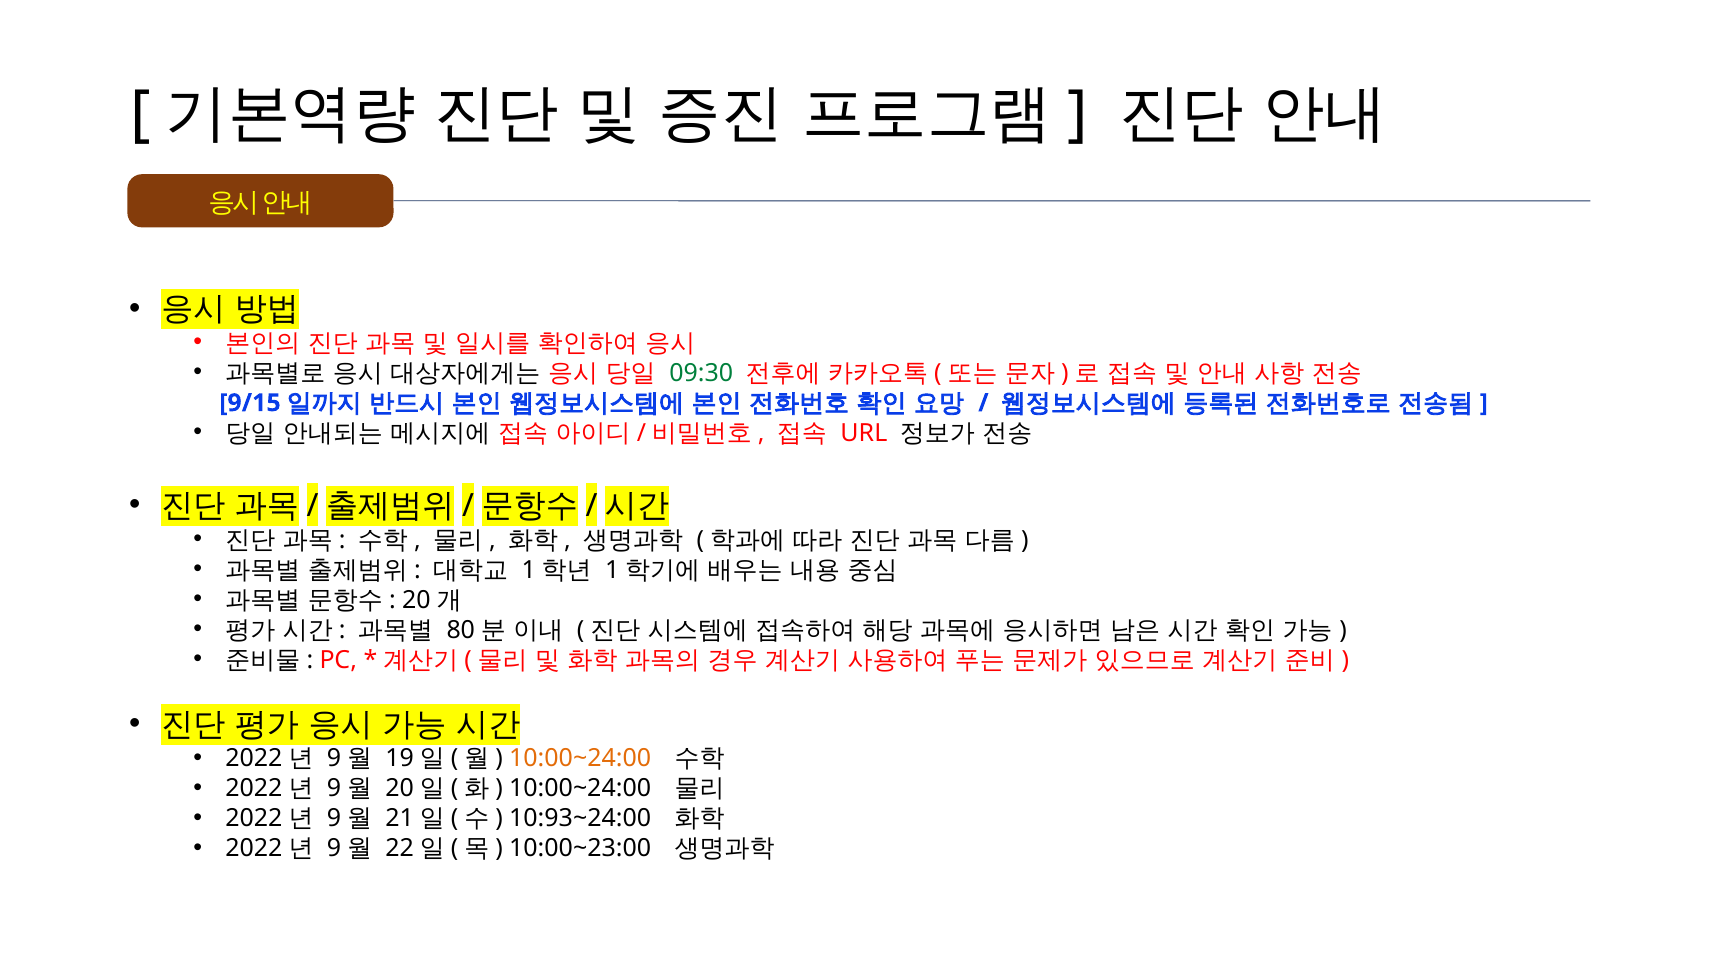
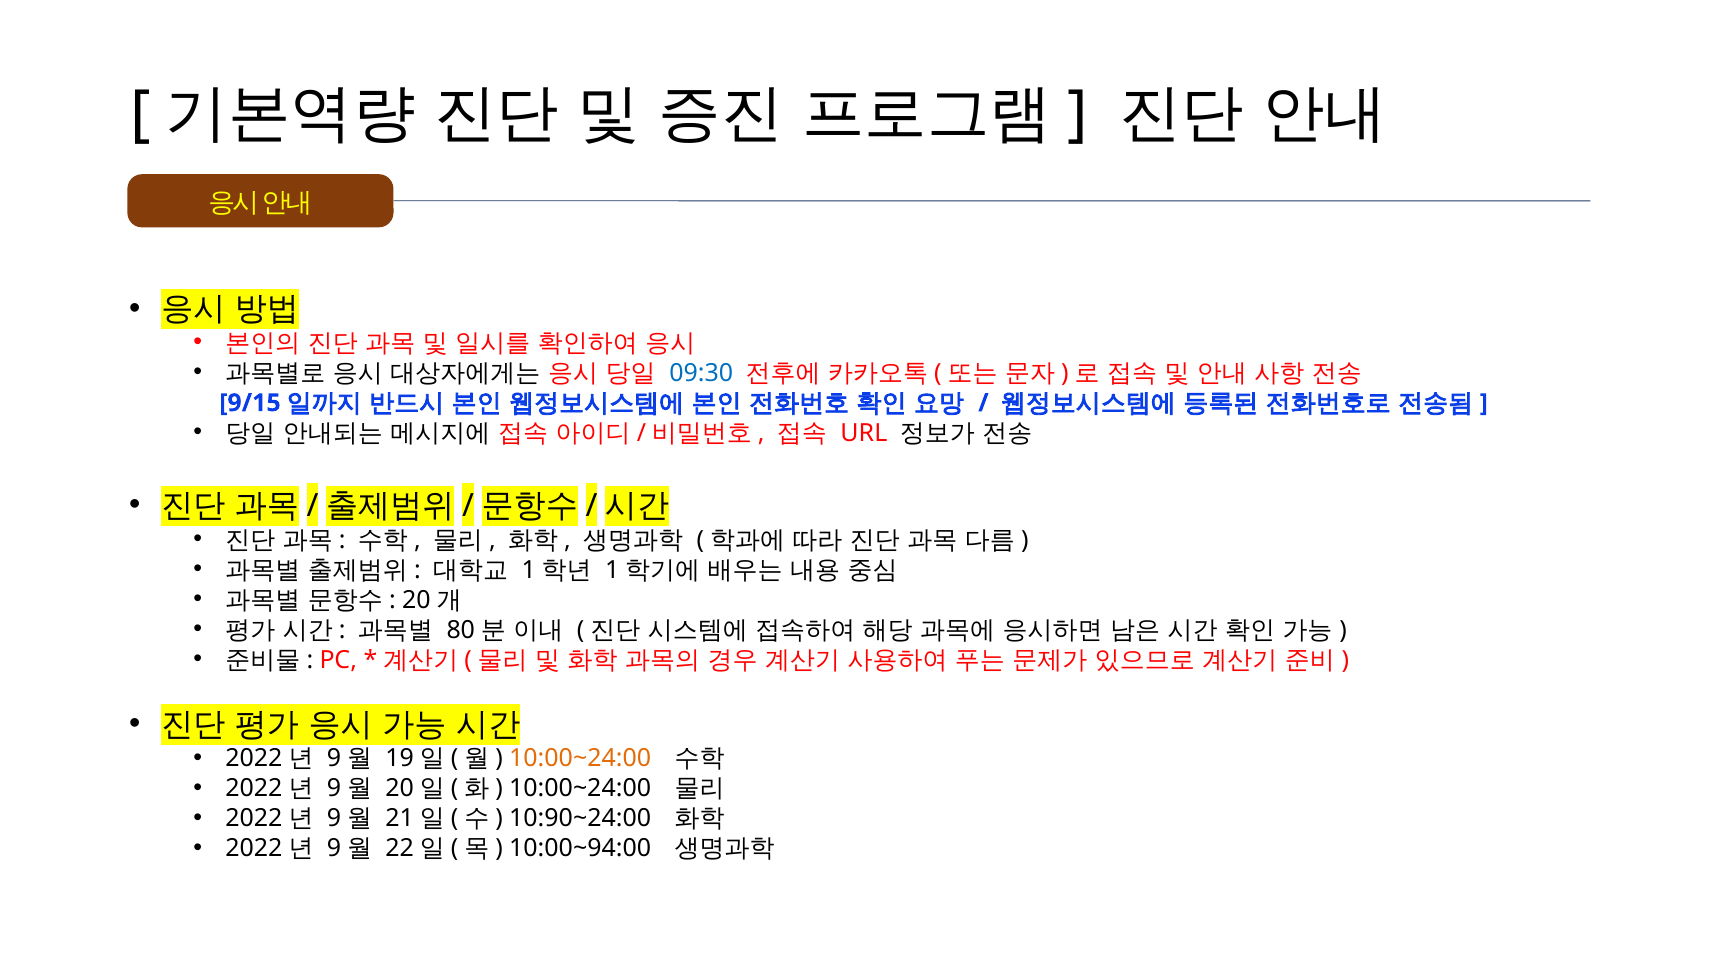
09:30 colour: green -> blue (701, 373)
10:93~24:00: 10:93~24:00 -> 10:90~24:00 (580, 819)
10:00~23:00: 10:00~23:00 -> 10:00~94:00 (580, 849)
